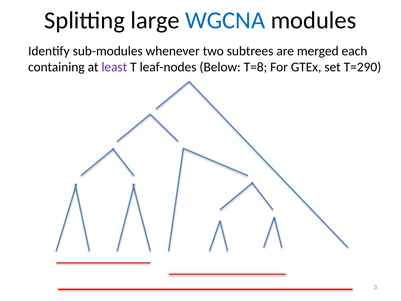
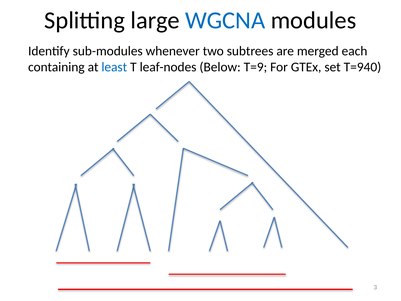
least colour: purple -> blue (114, 67)
T=8: T=8 -> T=9 (255, 67)
T=290: T=290 -> T=940 (362, 67)
